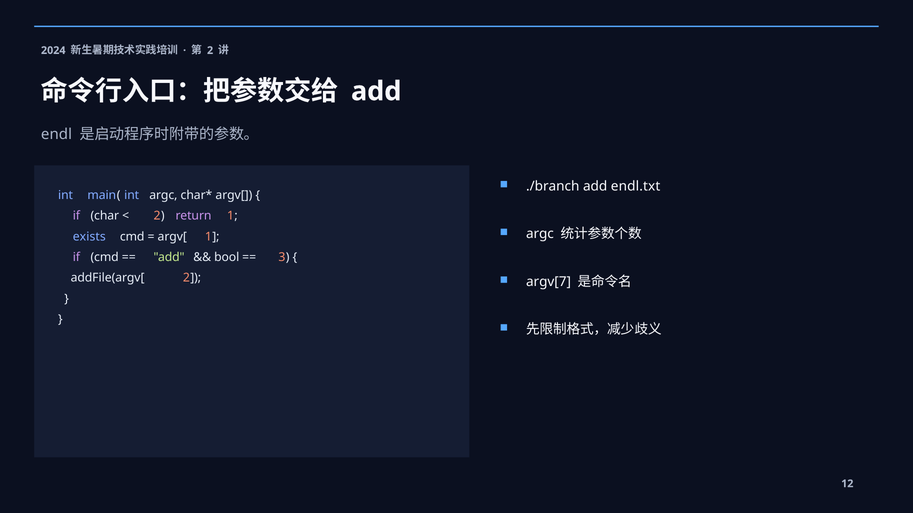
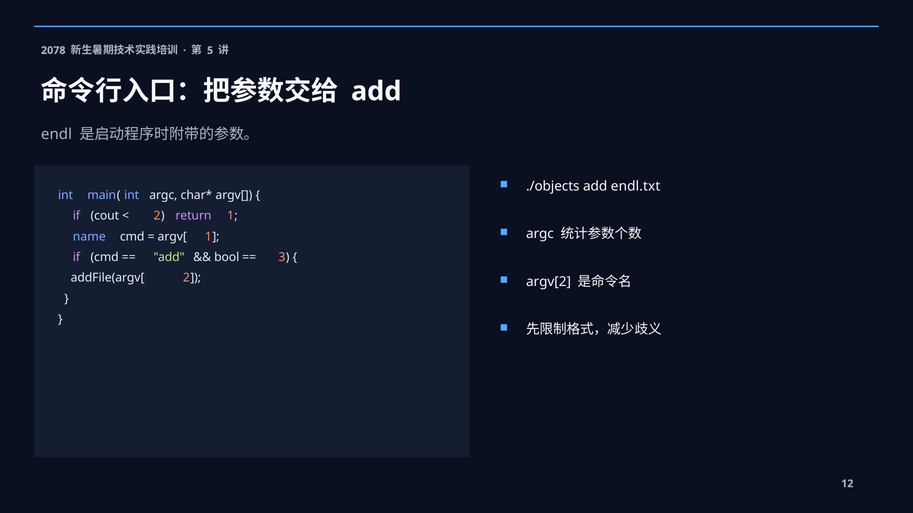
2024: 2024 -> 2078 (53, 50)
2: 2 -> 5 (210, 50)
./branch: ./branch -> ./objects (553, 186)
char: char -> cout (105, 216)
exists: exists -> name (89, 237)
argv[7: argv[7 -> argv[2 (548, 282)
